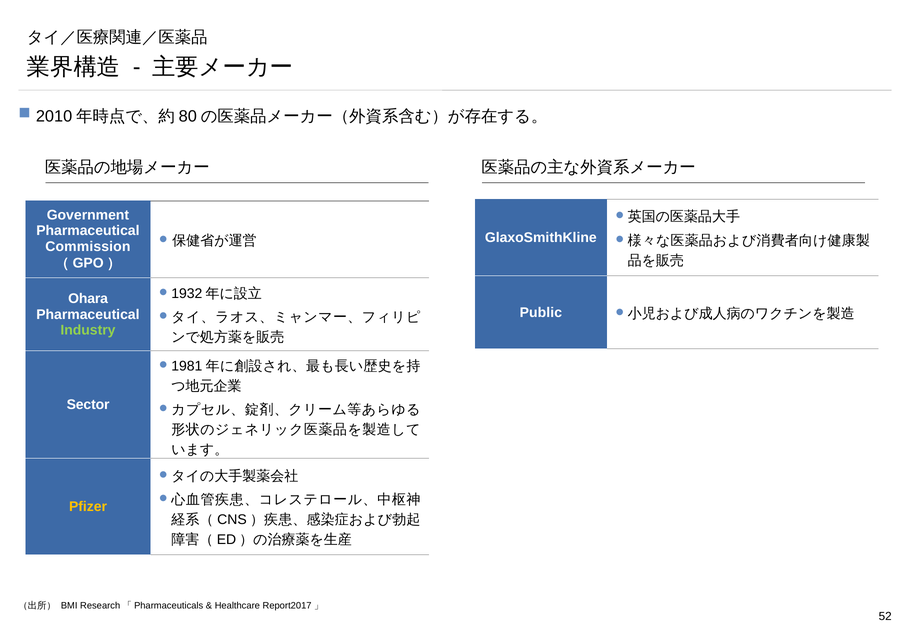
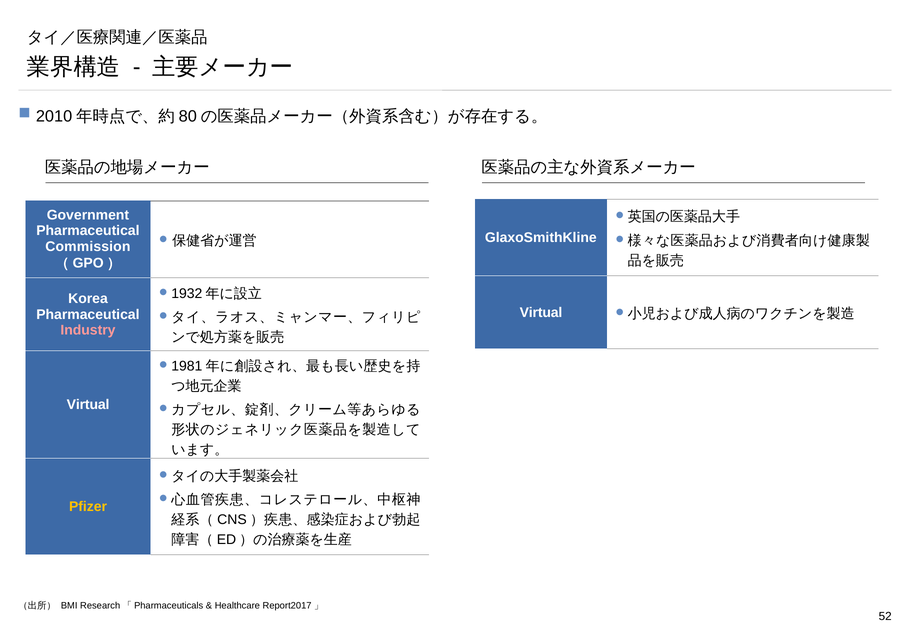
Ohara: Ohara -> Korea (88, 299)
Public: Public -> Virtual (541, 313)
Industry colour: light green -> pink (88, 330)
Sector: Sector -> Virtual (88, 405)
